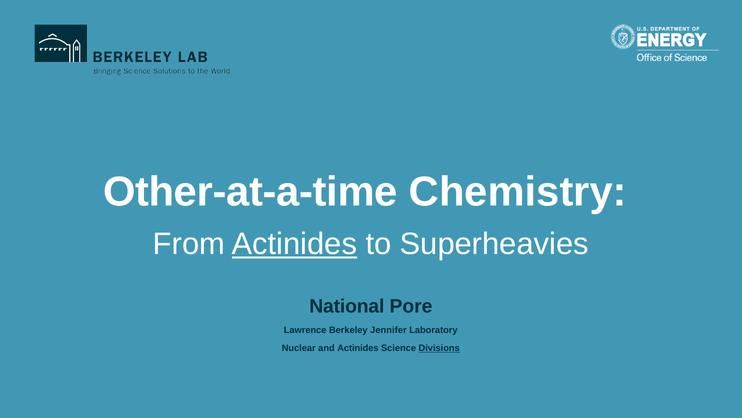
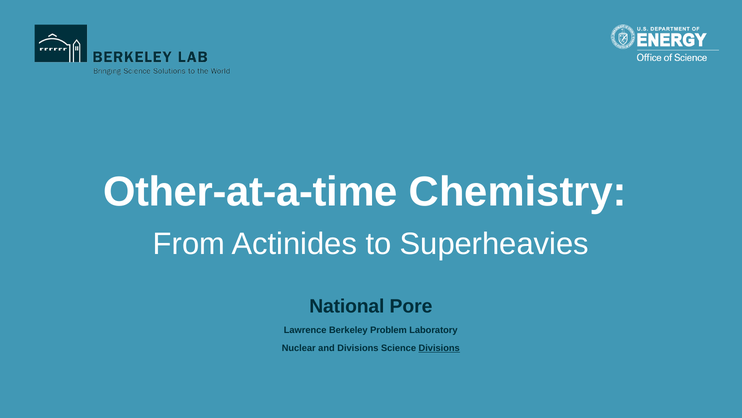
Actinides underline: present -> none (294, 244)
Jennifer: Jennifer -> Problem (388, 330)
and Actinides: Actinides -> Divisions (358, 348)
